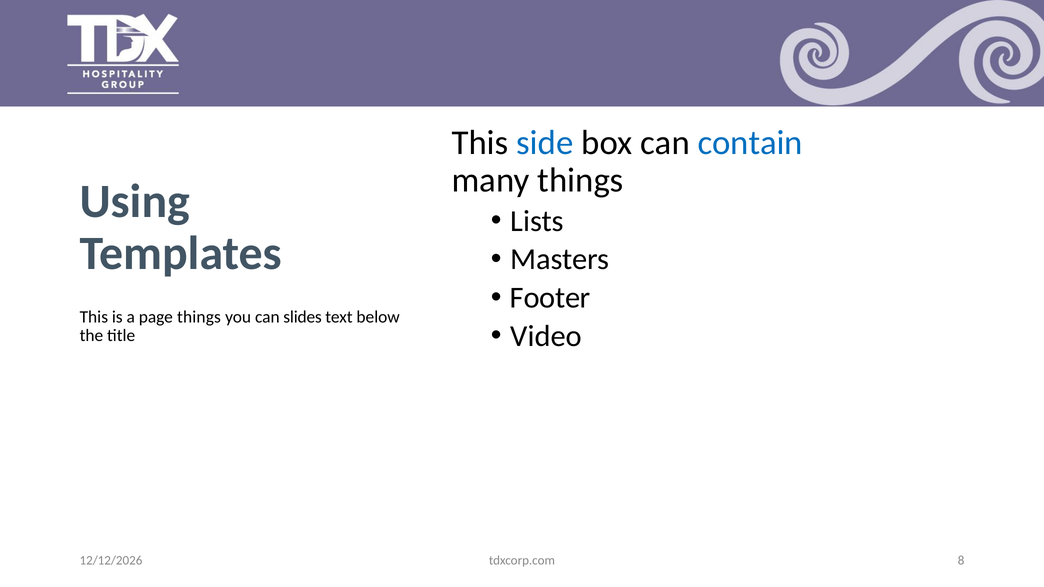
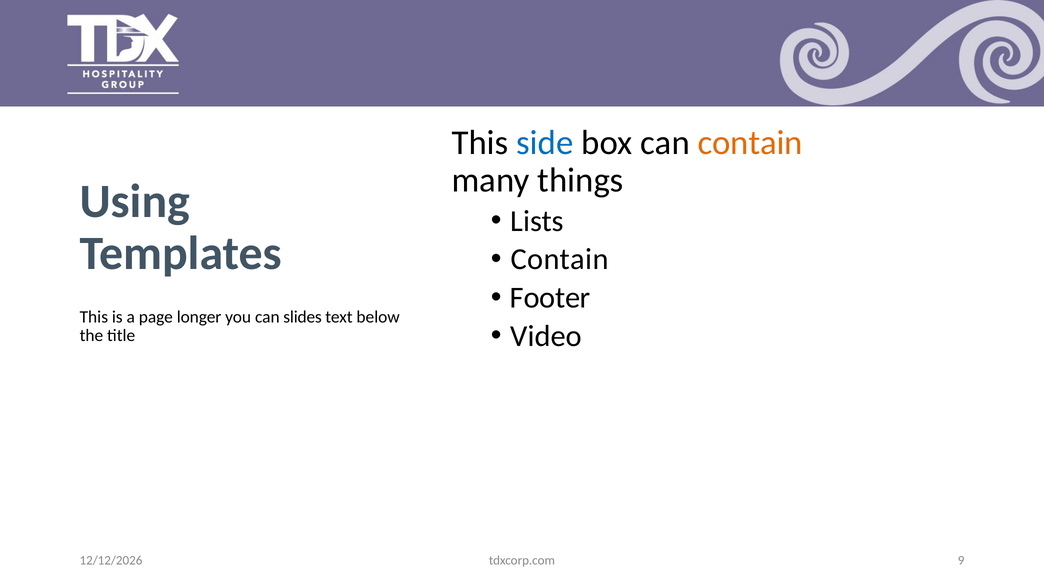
contain colour: blue -> orange (750, 143)
Masters: Masters -> Contain (560, 259)
page things: things -> longer (199, 317)
8: 8 -> 9 (961, 561)
